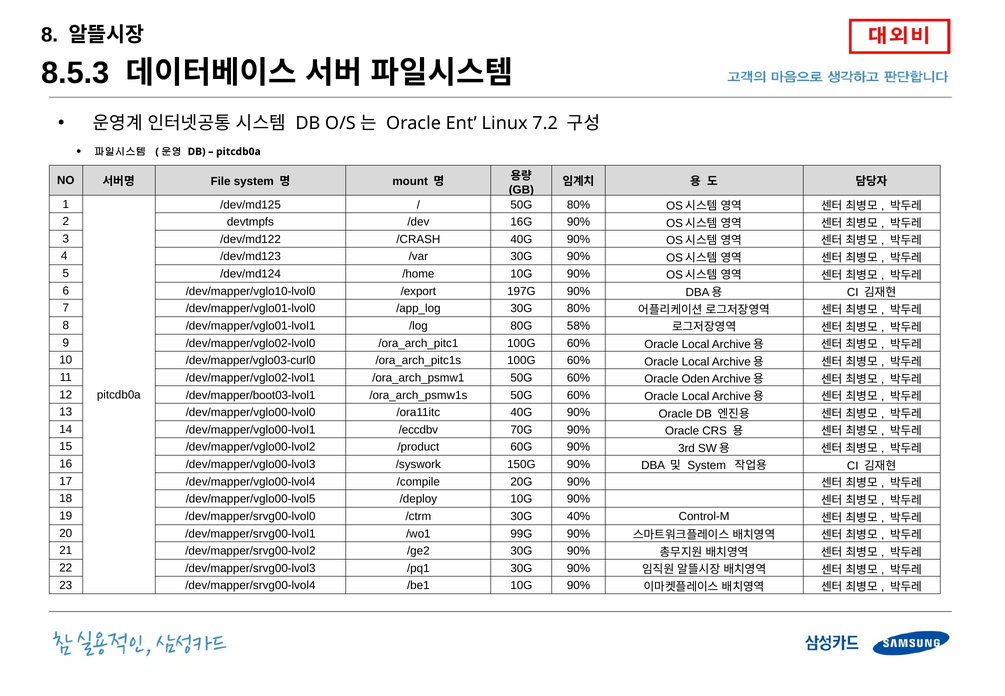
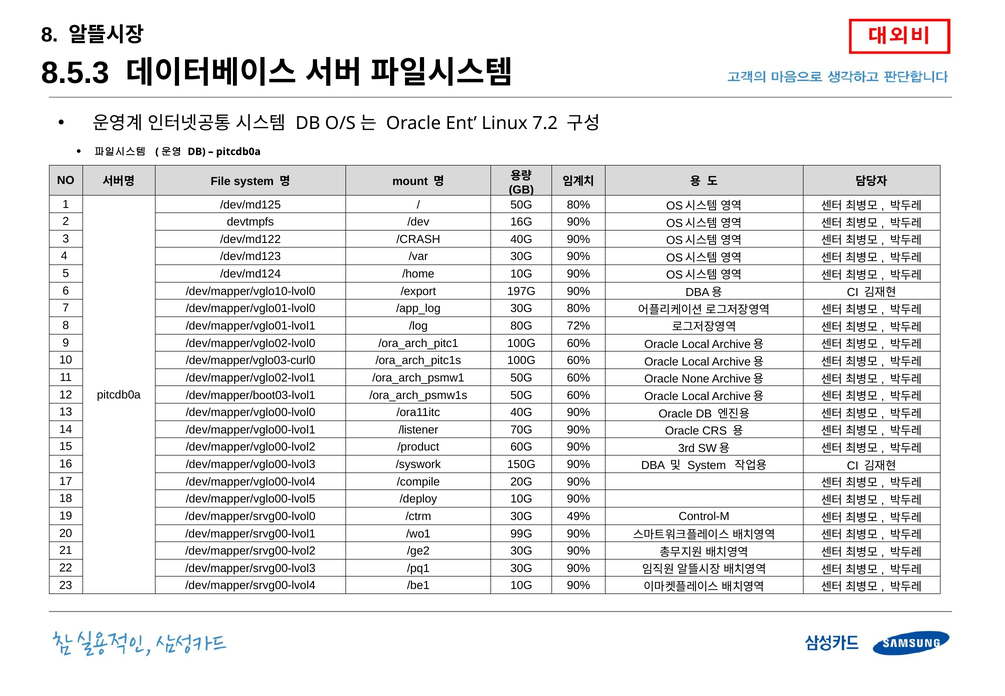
58%: 58% -> 72% (579, 326)
Oden: Oden -> None (696, 379)
/eccdbv: /eccdbv -> /listener (418, 430)
40%: 40% -> 49% (579, 516)
